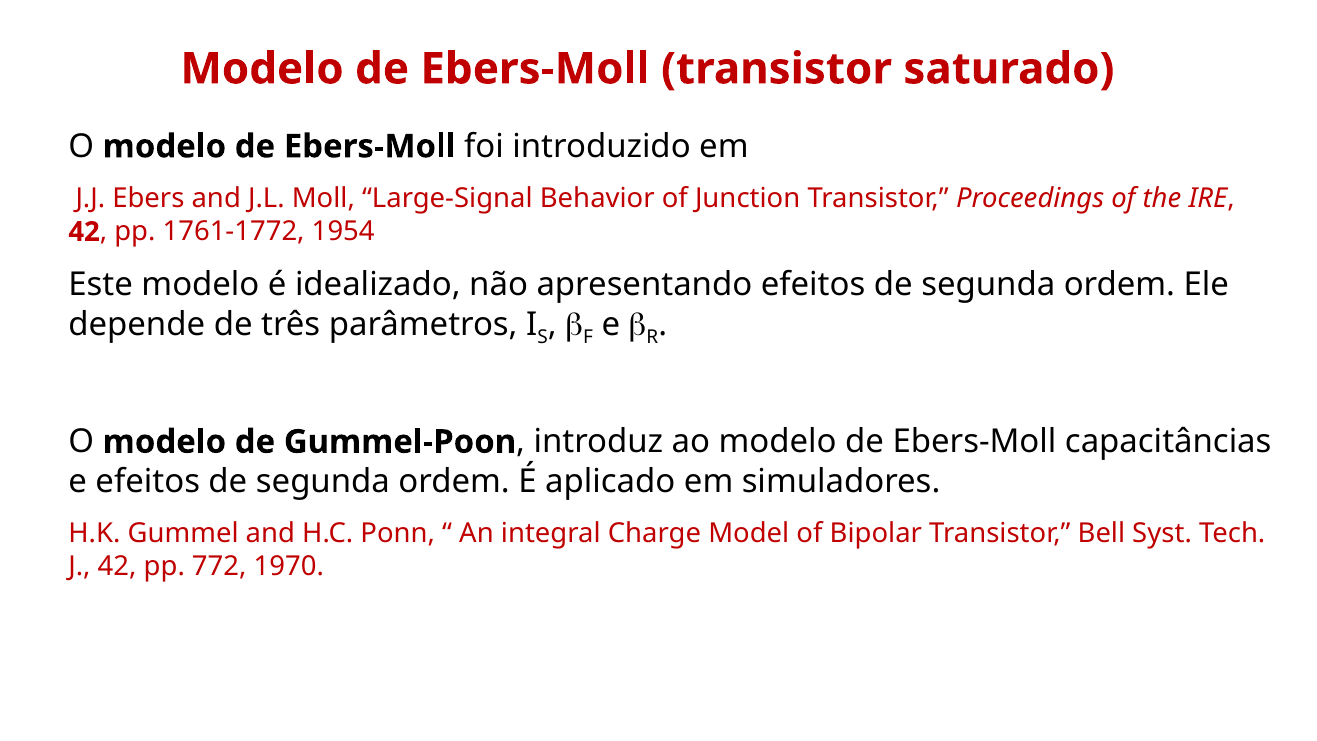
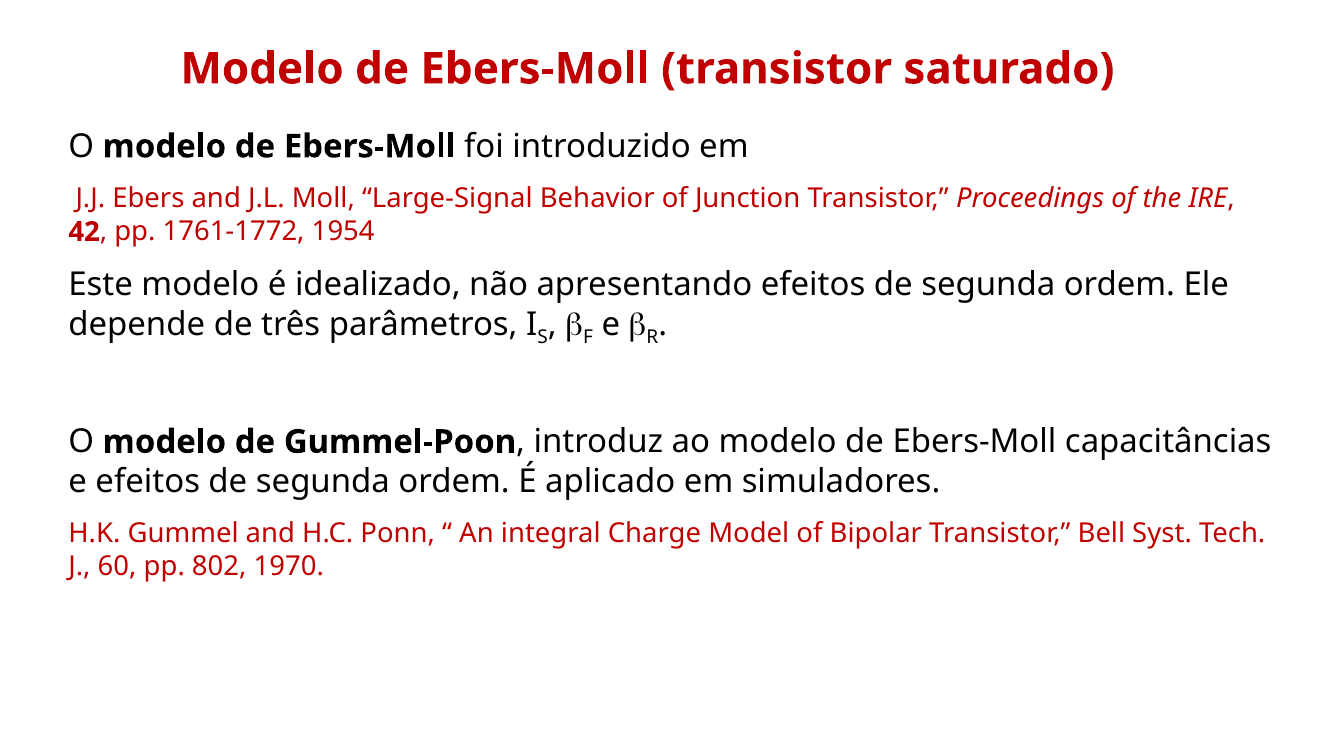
J 42: 42 -> 60 (117, 567)
772: 772 -> 802 (219, 567)
